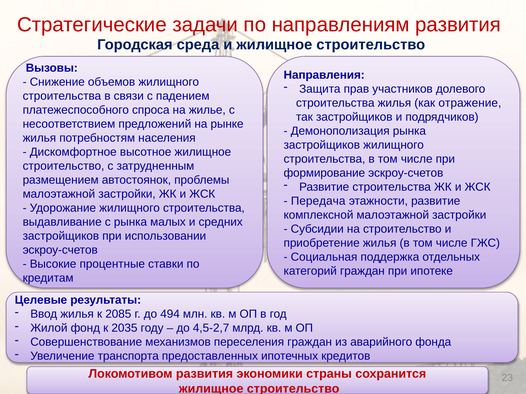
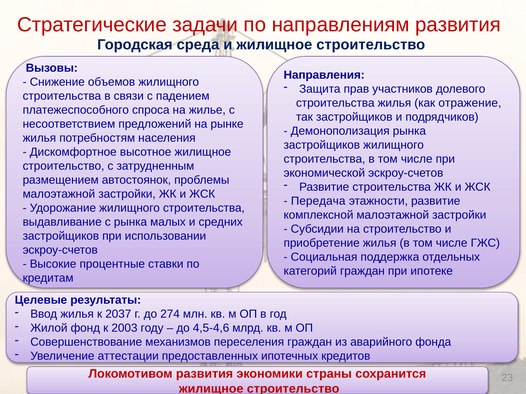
формирование: формирование -> экономической (324, 173)
2085: 2085 -> 2037 (118, 314)
494: 494 -> 274 (170, 314)
2035: 2035 -> 2003 (124, 329)
4,5-2,7: 4,5-2,7 -> 4,5-4,6 (211, 329)
транспорта: транспорта -> аттестации (128, 357)
